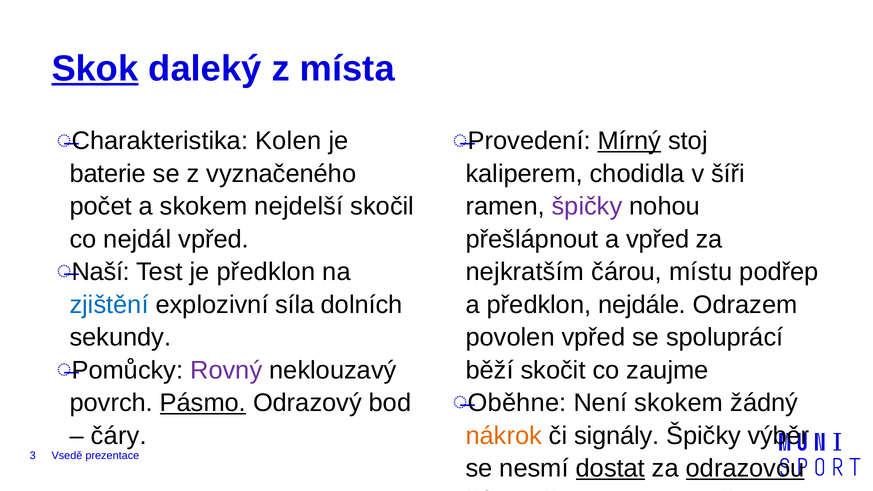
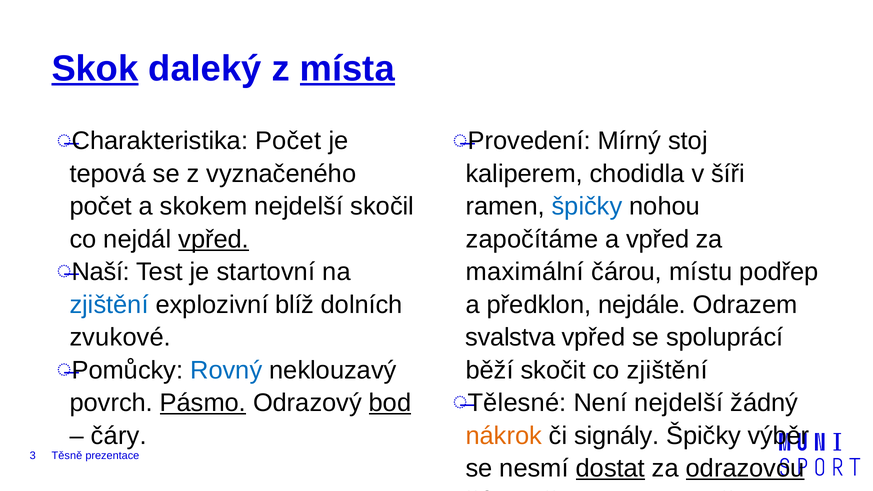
místa underline: none -> present (347, 69)
Charakteristika Kolen: Kolen -> Počet (288, 141)
Mírný underline: present -> none (629, 141)
baterie: baterie -> tepová (108, 174)
špičky colour: purple -> blue (587, 207)
vpřed underline: none -> present (214, 239)
přešlápnout: přešlápnout -> započítáme (532, 239)
je předklon: předklon -> startovní (266, 272)
nejkratším: nejkratším -> maximální (525, 272)
explozivní síla: síla -> blíž (295, 305)
sekundy: sekundy -> zvukové (120, 337)
povolen: povolen -> svalstva (510, 337)
Rovný colour: purple -> blue (226, 370)
co zaujme: zaujme -> zjištění (667, 370)
Oběhne: Oběhne -> Tělesné (517, 403)
Není skokem: skokem -> nejdelší (679, 403)
bod underline: none -> present (390, 403)
Vsedě: Vsedě -> Těsně (67, 456)
